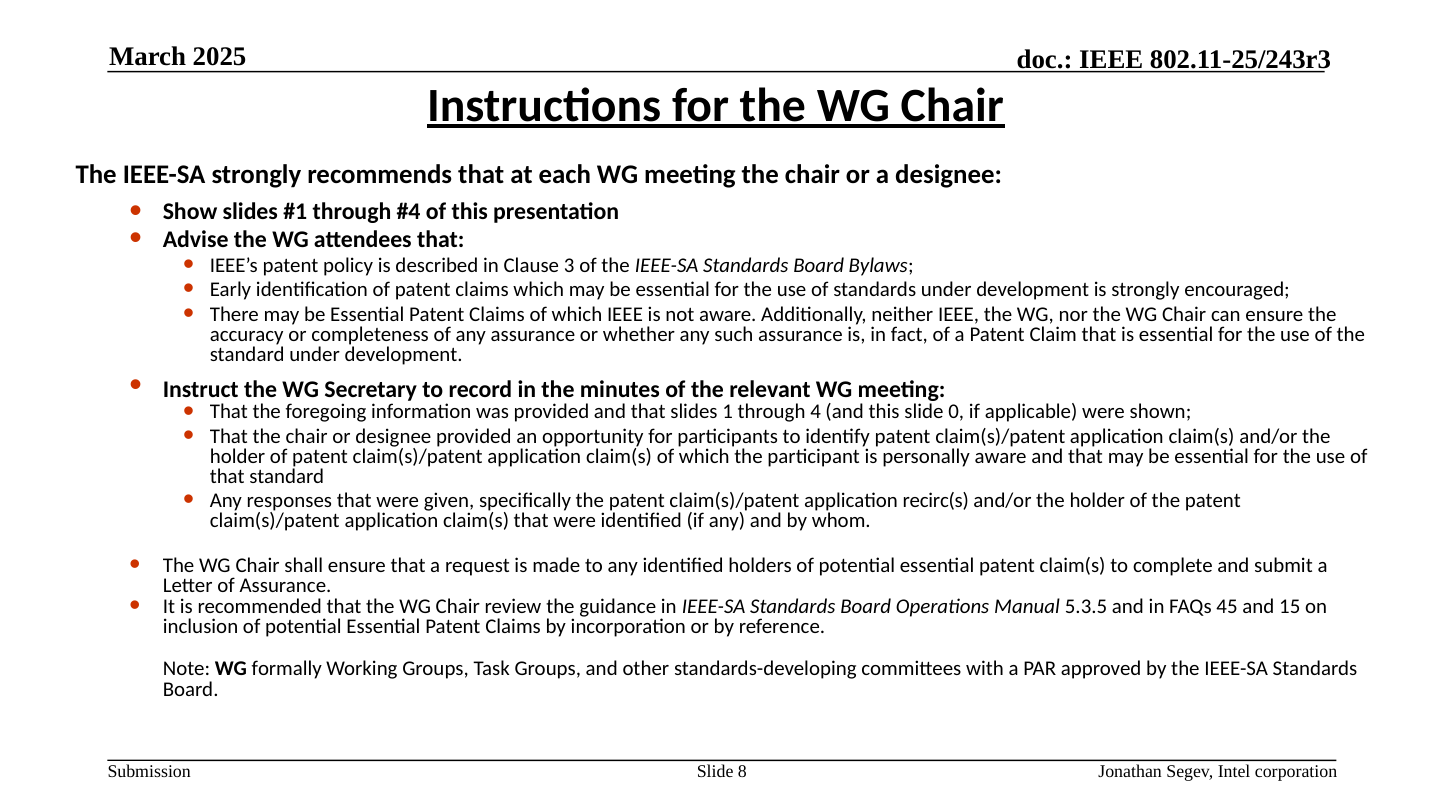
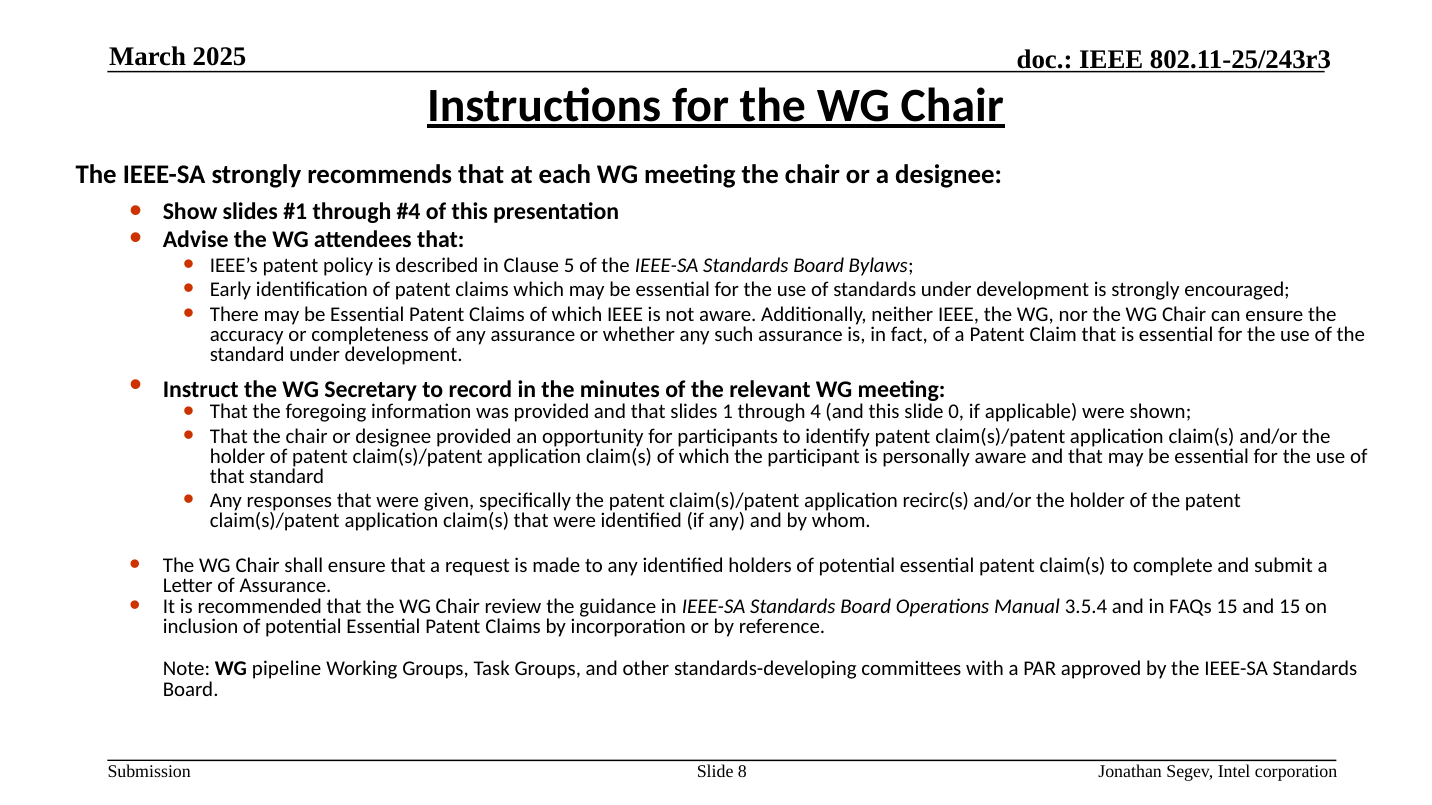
3: 3 -> 5 (569, 265)
5.3.5: 5.3.5 -> 3.5.4 (1086, 607)
FAQs 45: 45 -> 15 (1227, 607)
formally: formally -> pipeline (287, 670)
